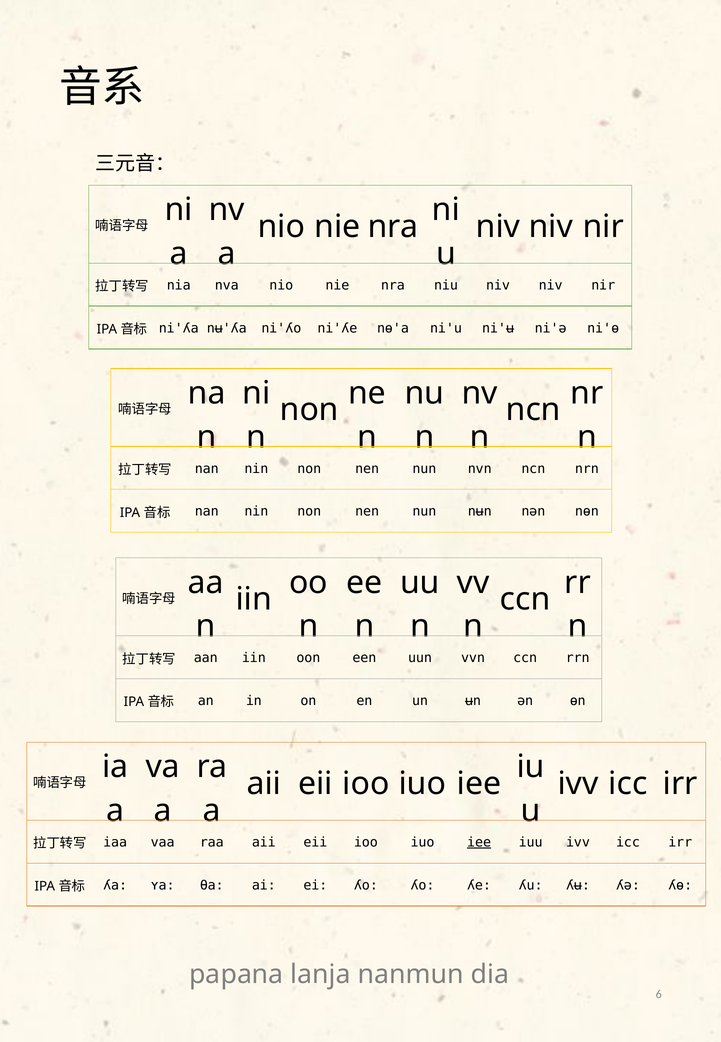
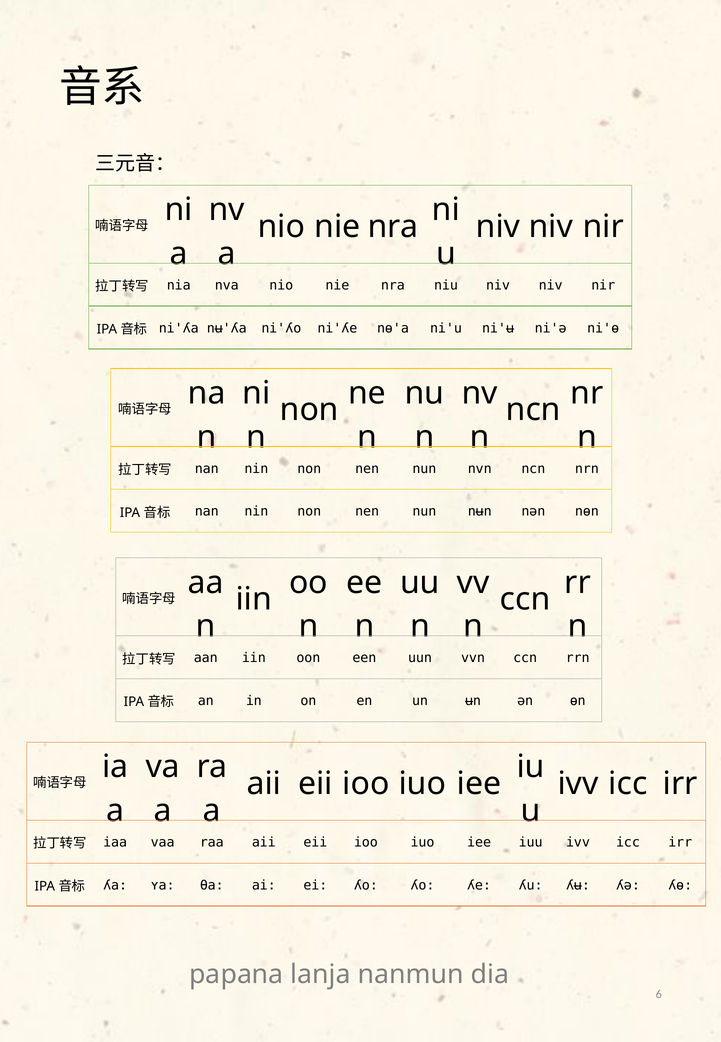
iee underline: present -> none (479, 842)
